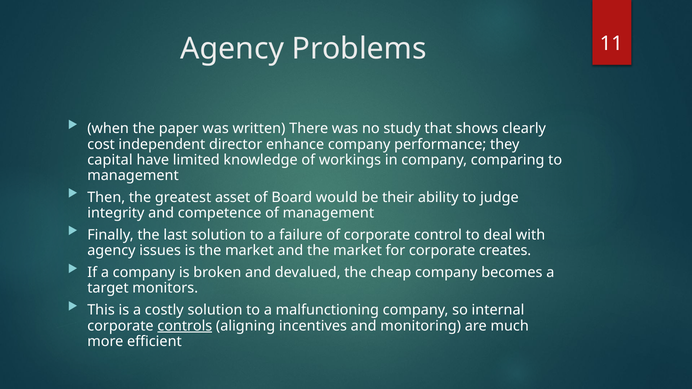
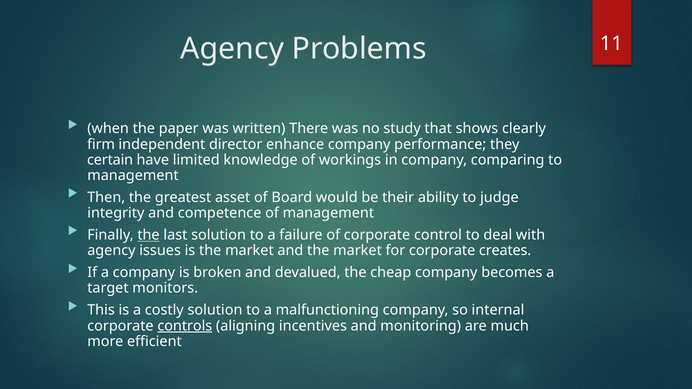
cost: cost -> firm (101, 144)
capital: capital -> certain (110, 160)
the underline: none -> present (149, 235)
